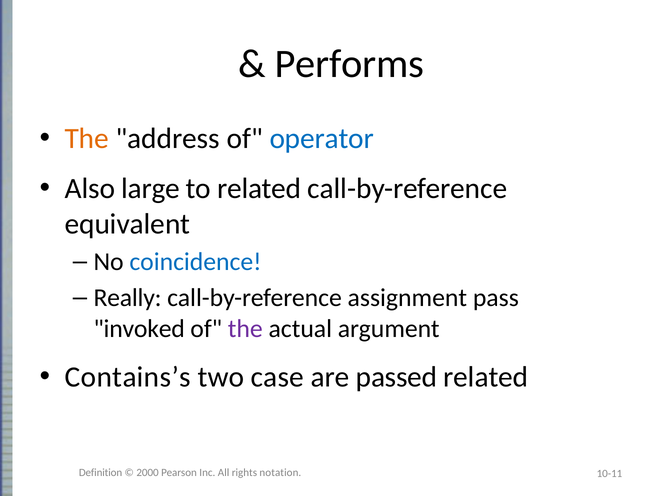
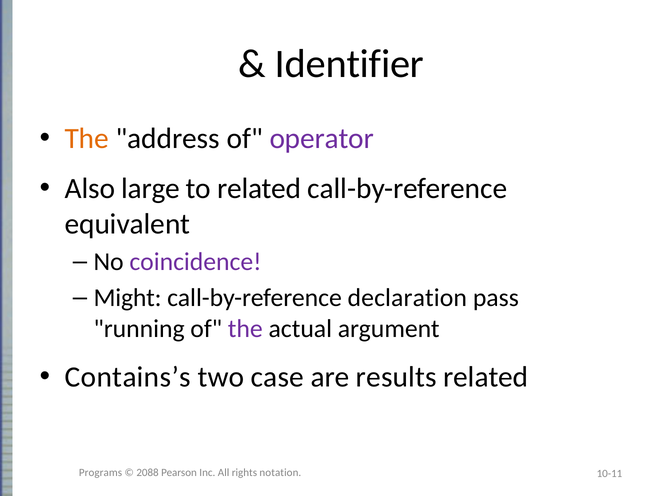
Performs: Performs -> Identifier (349, 64)
operator colour: blue -> purple (322, 139)
coincidence colour: blue -> purple (195, 262)
Really: Really -> Might (128, 298)
assignment: assignment -> declaration (407, 298)
invoked: invoked -> running (139, 329)
passed: passed -> results (396, 377)
Definition: Definition -> Programs (100, 473)
2000: 2000 -> 2088 (148, 473)
